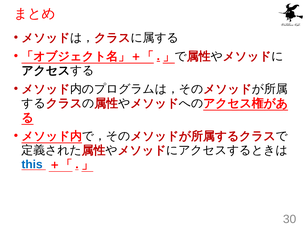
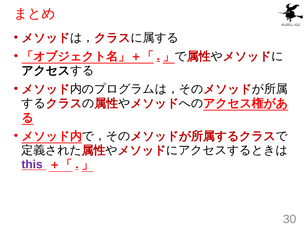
this colour: blue -> purple (32, 165)
